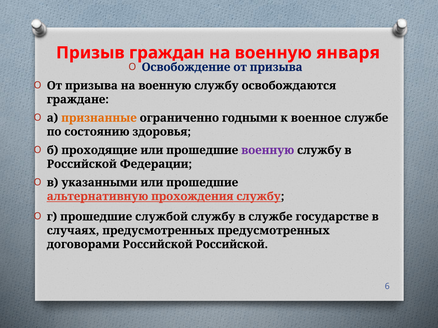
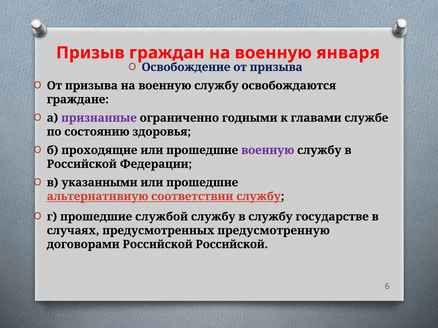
признанные colour: orange -> purple (99, 118)
военное: военное -> главами (316, 118)
прохождения: прохождения -> соответствии (192, 197)
в службе: службе -> службу (270, 217)
предусмотренных предусмотренных: предусмотренных -> предусмотренную (274, 231)
